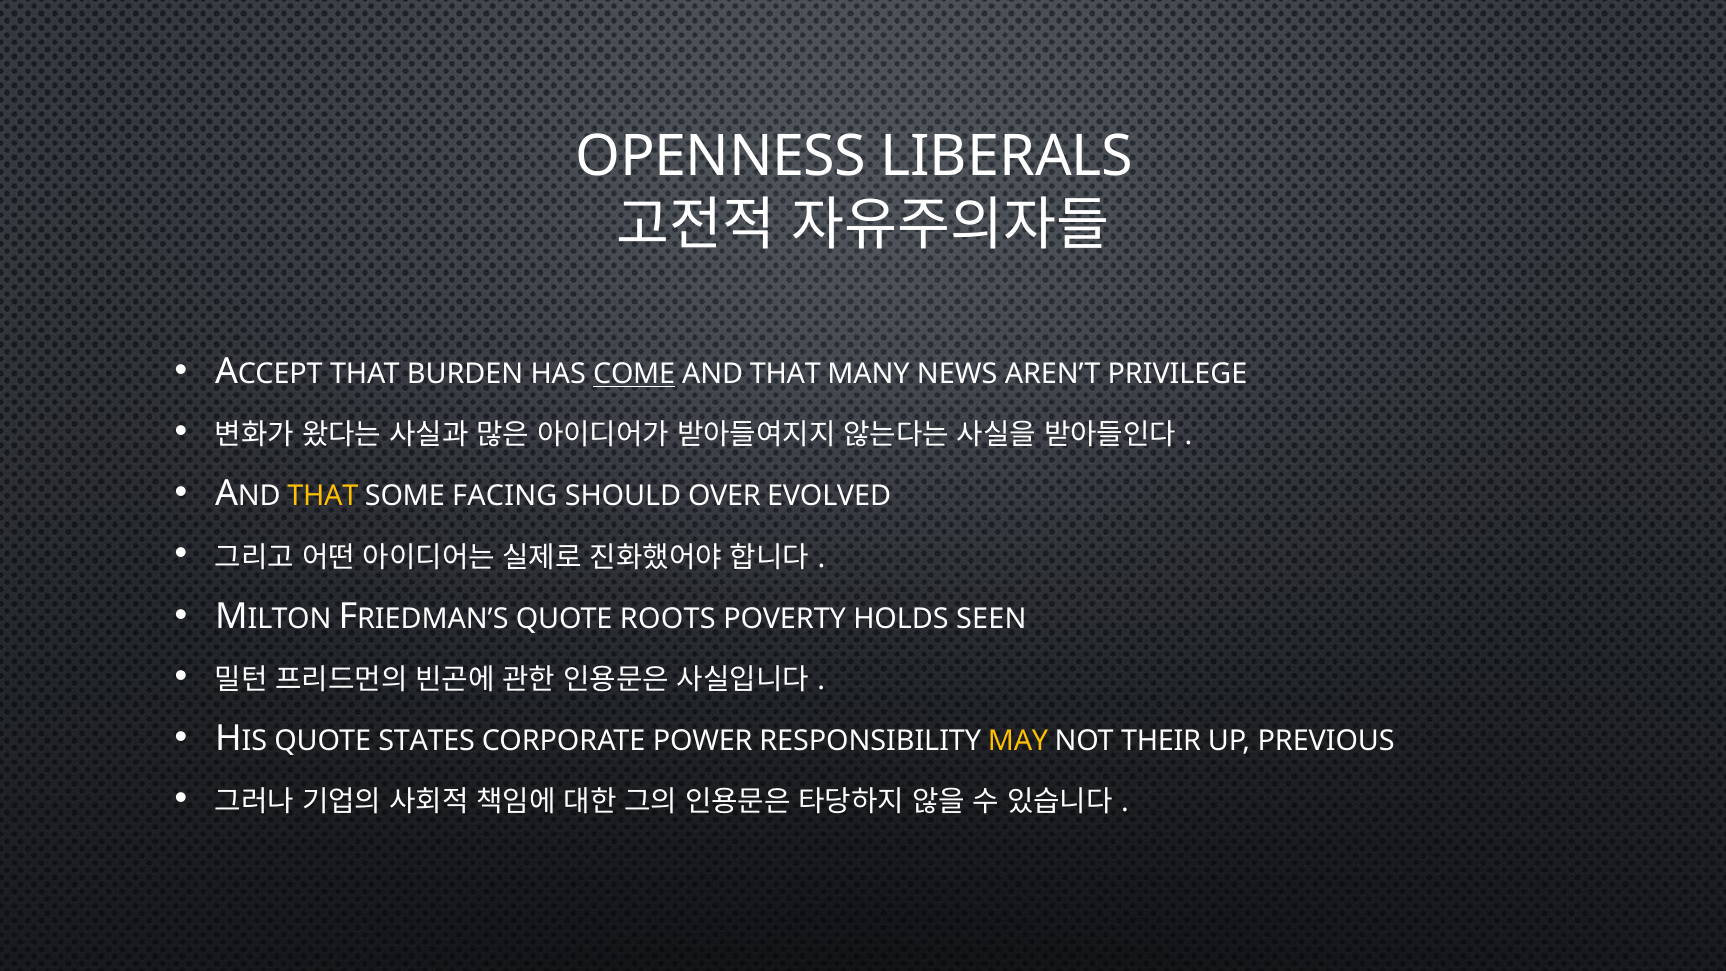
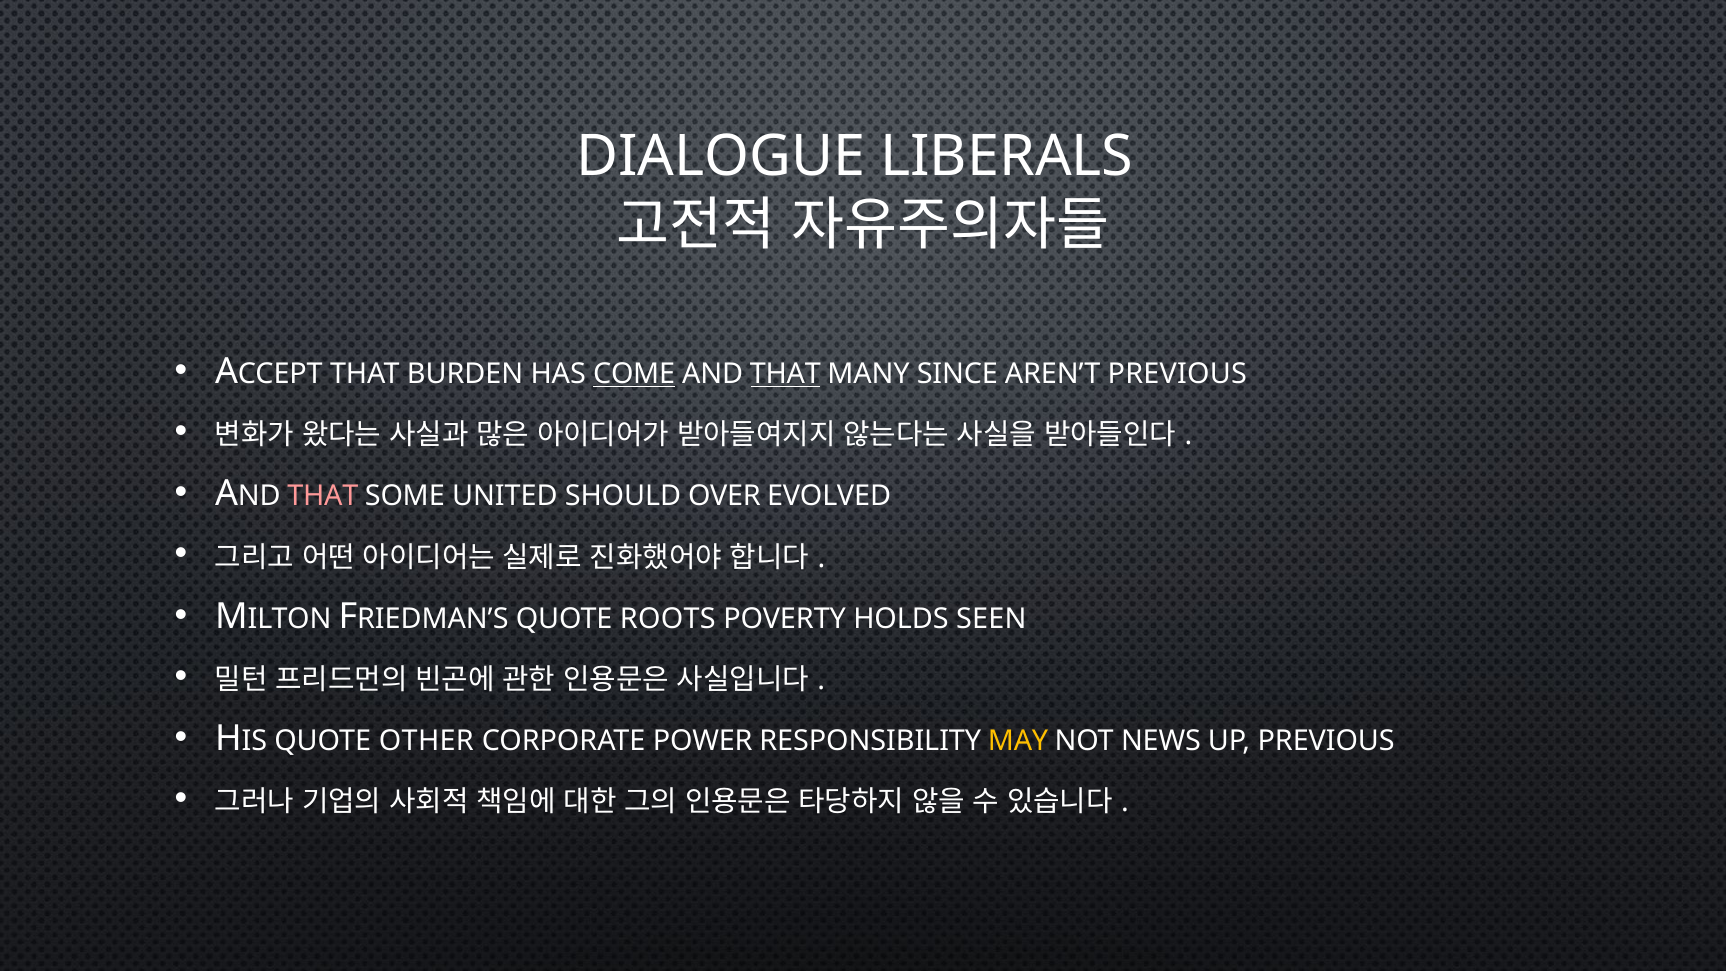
OPENNESS: OPENNESS -> DIALOGUE (721, 156)
THAT underline: none -> present (785, 374)
NEWS: NEWS -> SINCE (957, 374)
AREN’T PRIVILEGE: PRIVILEGE -> PREVIOUS (1177, 374)
THAT colour: yellow -> pink (323, 496)
FACING: FACING -> UNITED (505, 496)
STATES: STATES -> OTHER (426, 741)
THEIR: THEIR -> NEWS (1161, 741)
